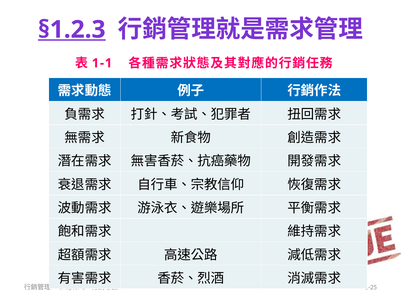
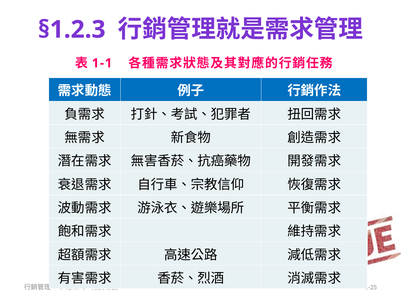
§1.2.3 underline: present -> none (72, 30)
